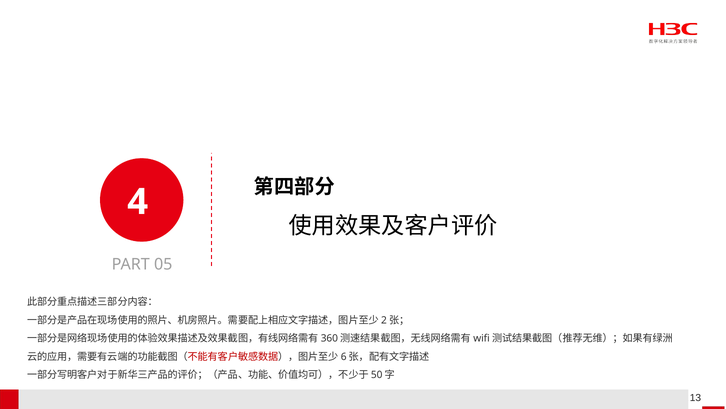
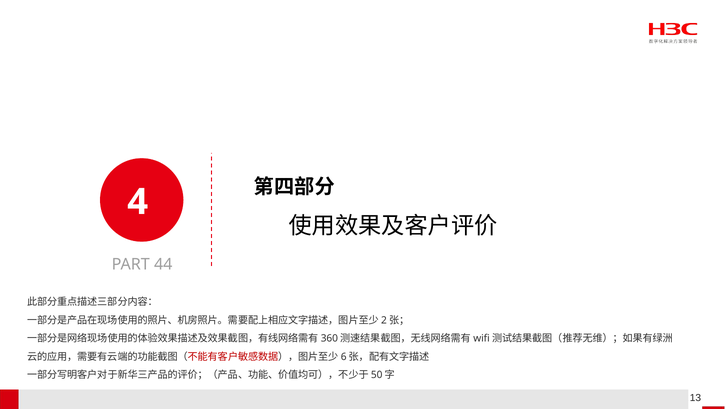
05: 05 -> 44 (163, 264)
